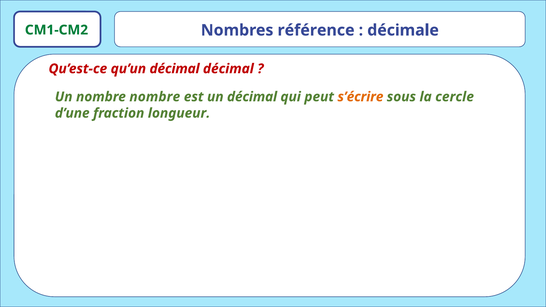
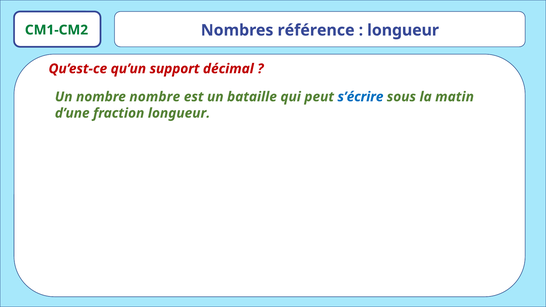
décimale: décimale -> longueur (403, 30)
qu’un décimal: décimal -> support (175, 69)
un décimal: décimal -> bataille (252, 97)
s’écrire colour: orange -> blue (360, 97)
cercle: cercle -> matin (455, 97)
